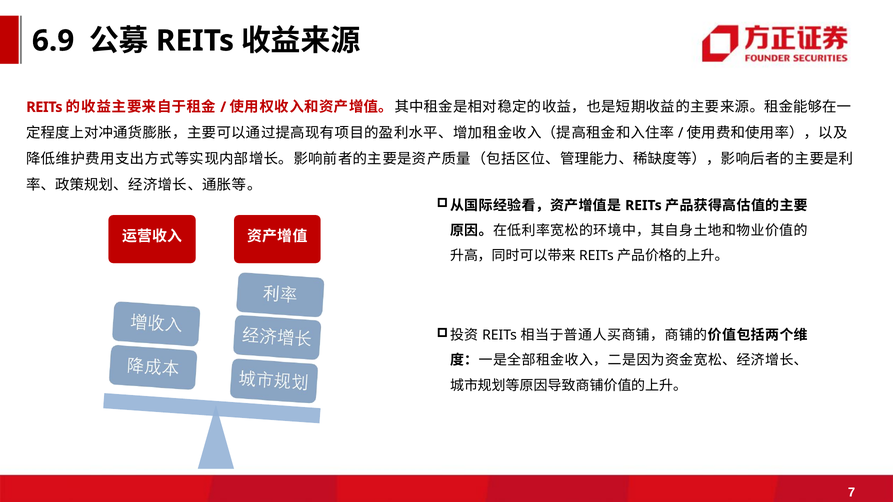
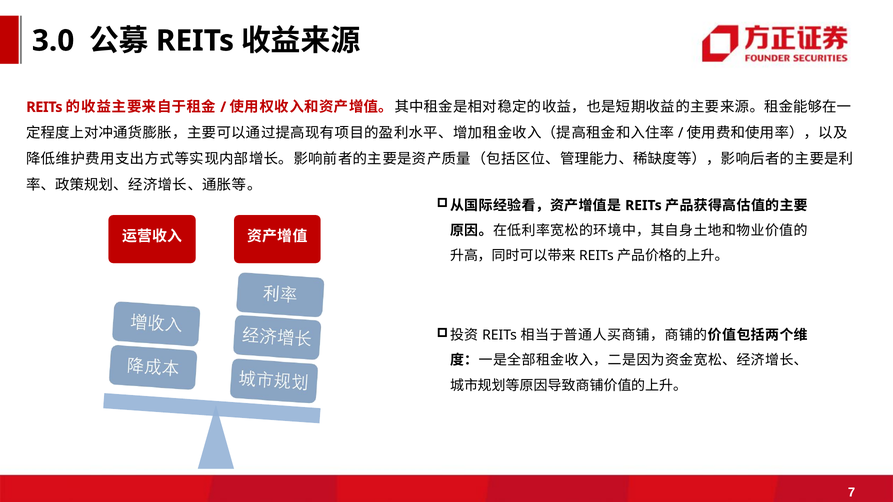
6.9: 6.9 -> 3.0 (53, 41)
